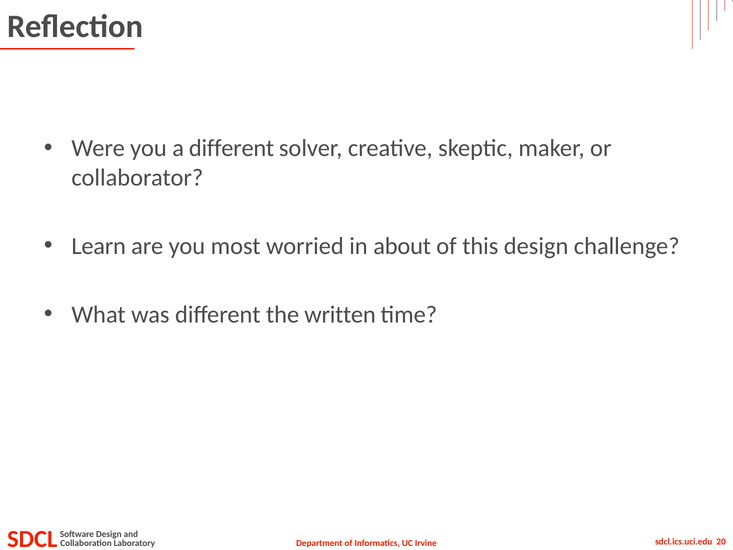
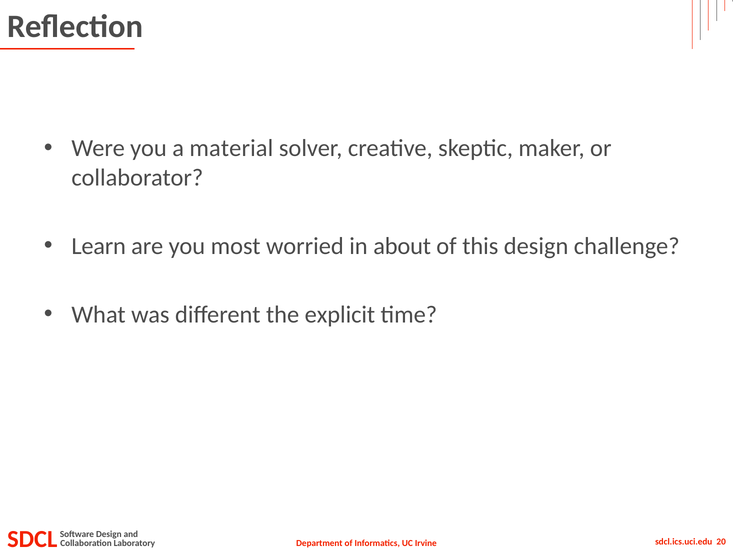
a different: different -> material (231, 148)
written: written -> explicit (340, 314)
